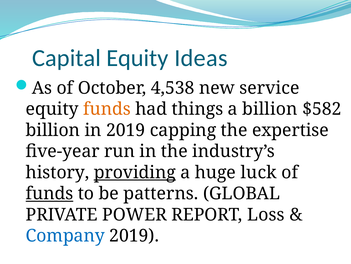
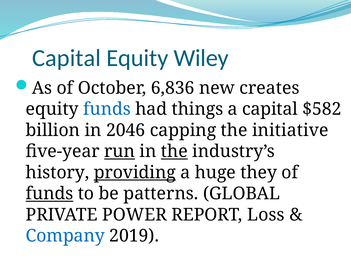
Ideas: Ideas -> Wiley (201, 58)
4,538: 4,538 -> 6,836 (173, 88)
service: service -> creates (269, 88)
funds colour: orange -> blue (107, 109)
a billion: billion -> capital (270, 109)
in 2019: 2019 -> 2046 (126, 130)
expertise: expertise -> initiative (290, 130)
run underline: none -> present (120, 151)
the underline: none -> present (174, 151)
luck: luck -> they (259, 172)
